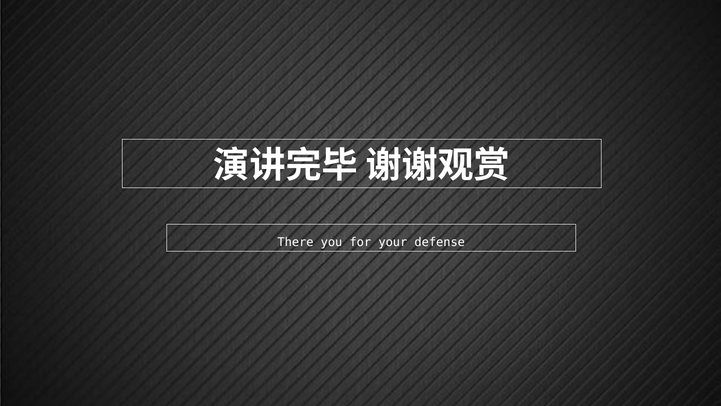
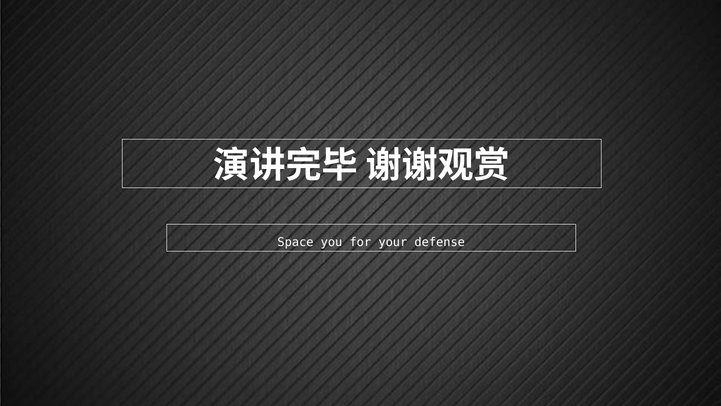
There: There -> Space (296, 242)
